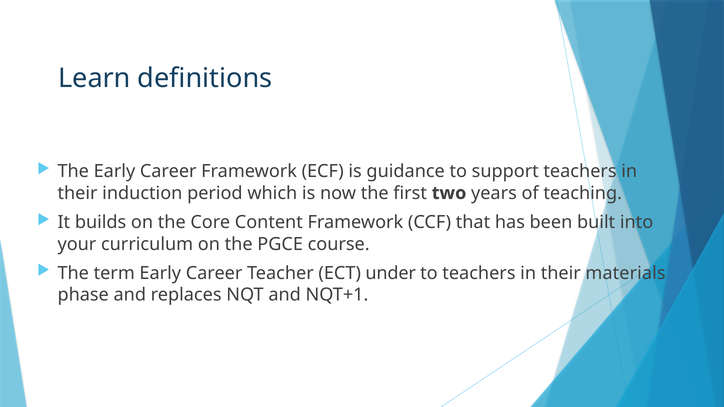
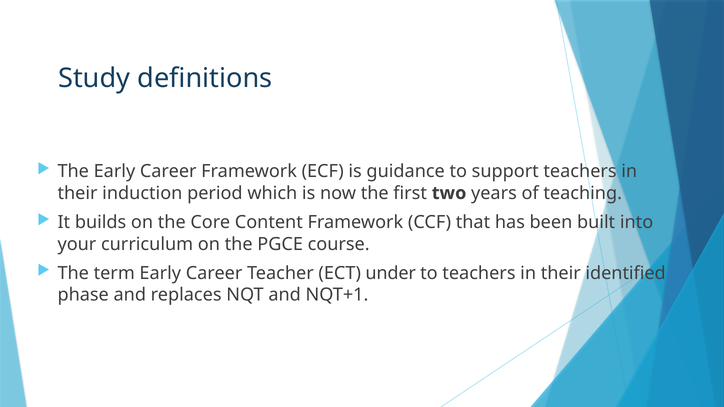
Learn: Learn -> Study (94, 78)
materials: materials -> identified (626, 273)
